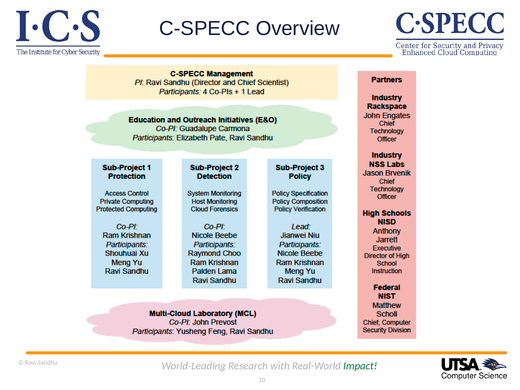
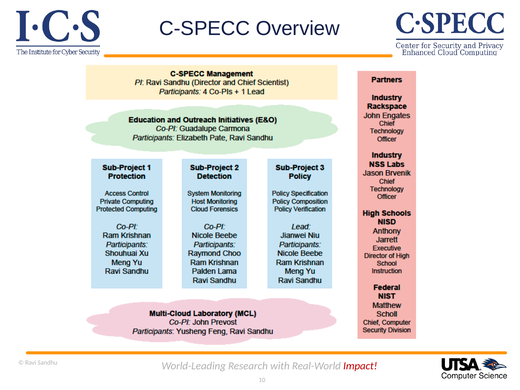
Impact colour: green -> red (360, 366)
